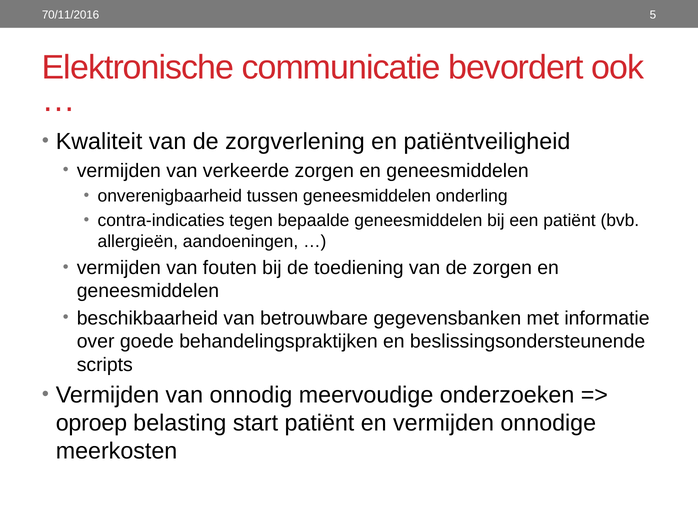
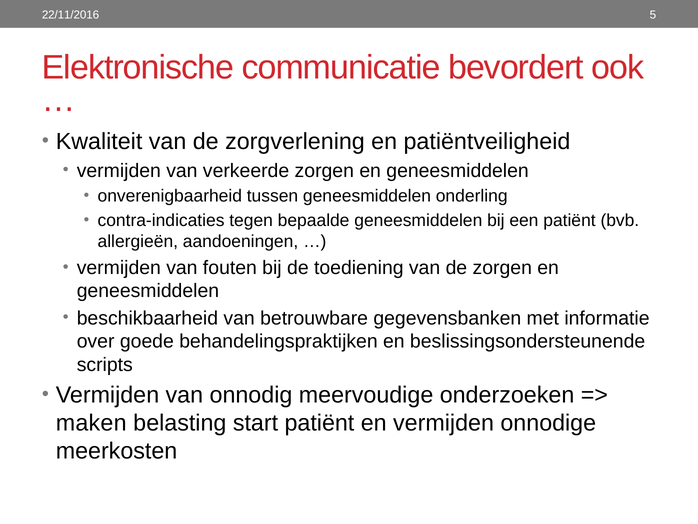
70/11/2016: 70/11/2016 -> 22/11/2016 (71, 15)
oproep: oproep -> maken (91, 423)
